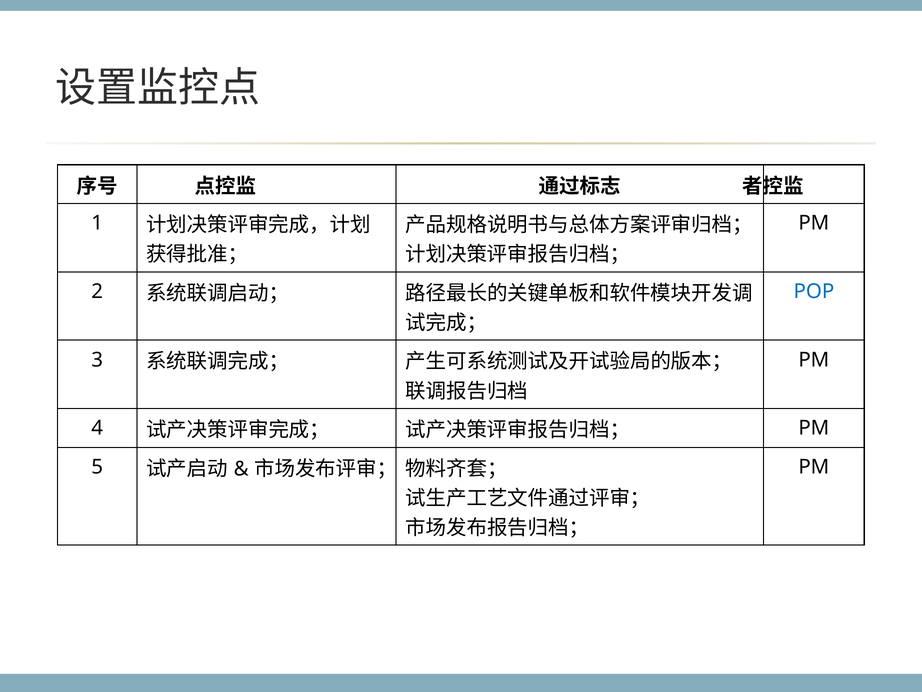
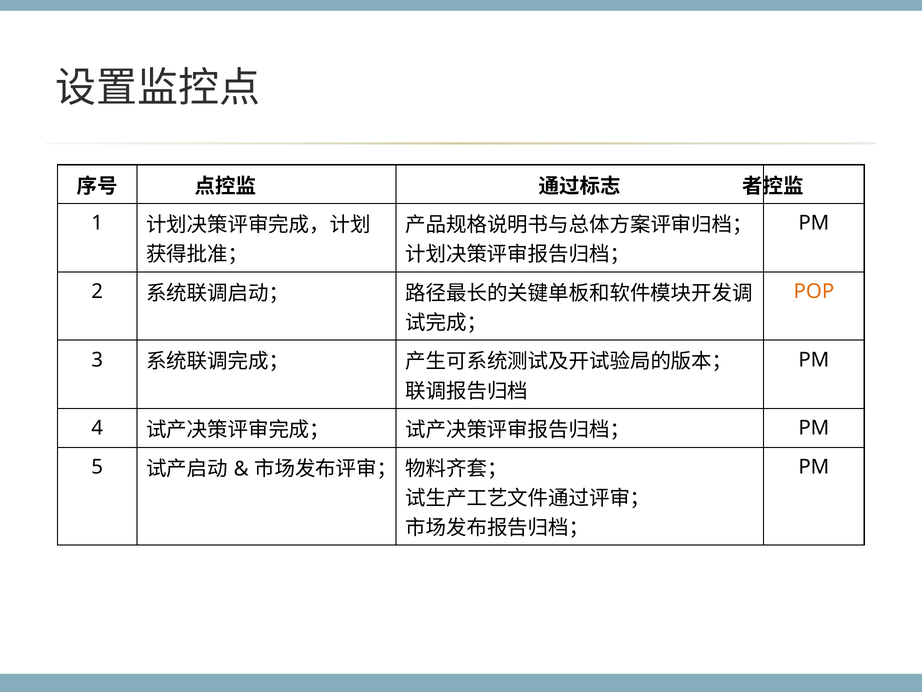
POP colour: blue -> orange (814, 291)
